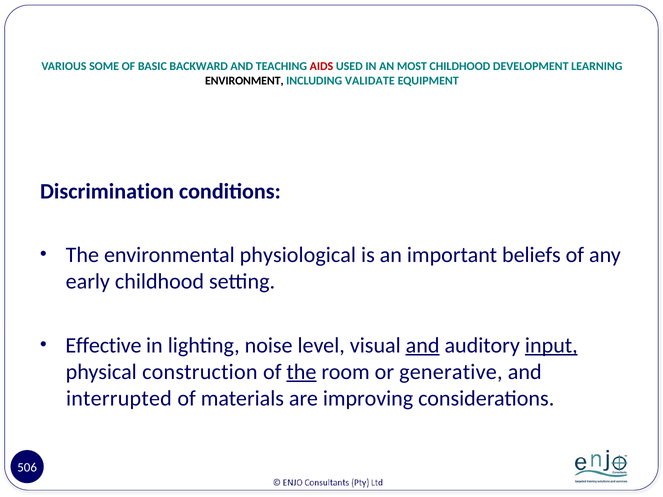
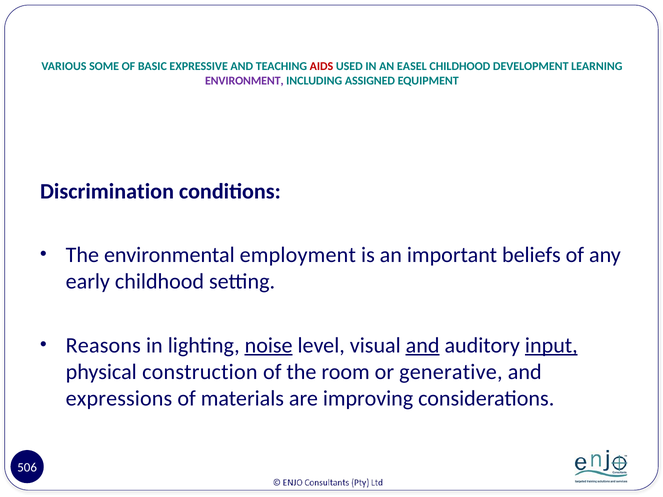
BACKWARD: BACKWARD -> EXPRESSIVE (199, 67)
MOST: MOST -> EASEL (412, 67)
ENVIRONMENT colour: black -> purple (244, 81)
VALIDATE: VALIDATE -> ASSIGNED (370, 81)
physiological: physiological -> employment (298, 255)
Effective: Effective -> Reasons (103, 345)
noise underline: none -> present (269, 345)
the underline: present -> none (301, 372)
interrupted: interrupted -> expressions (119, 398)
